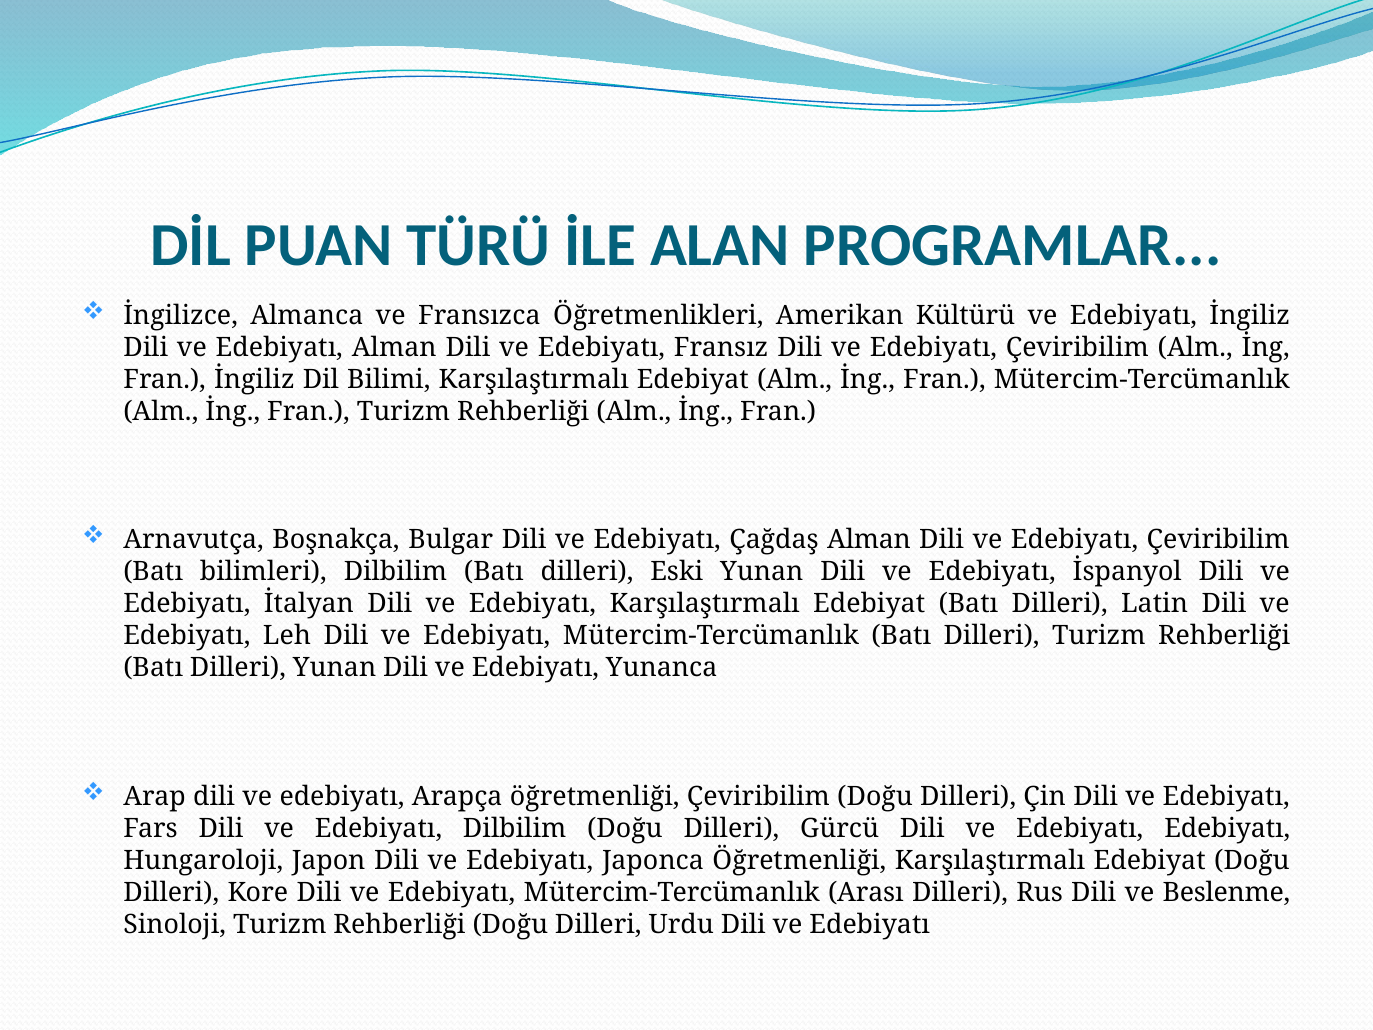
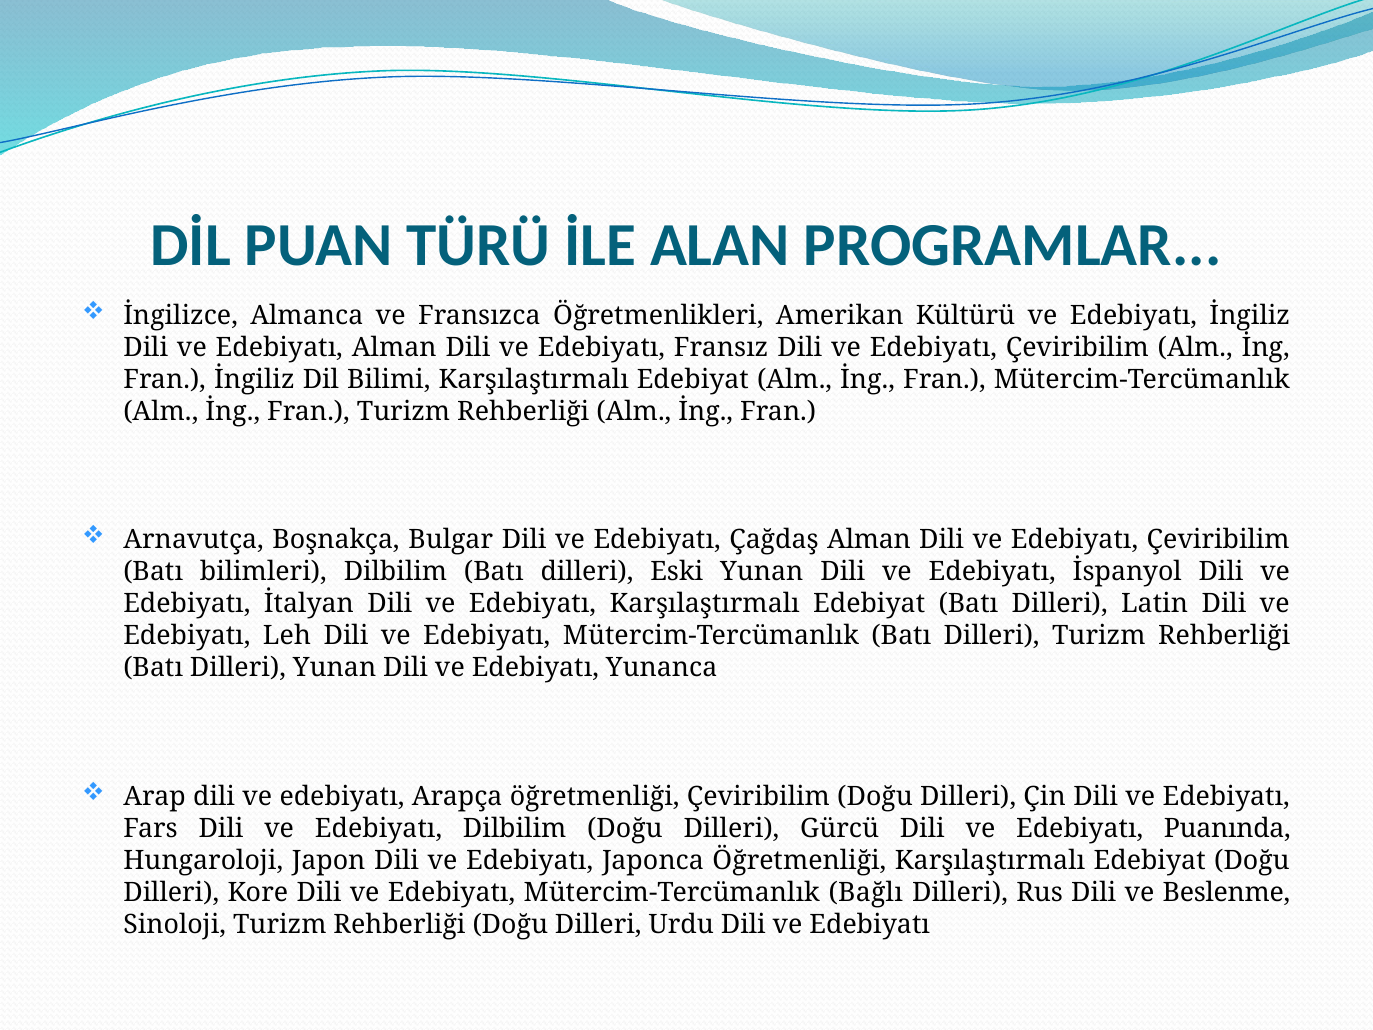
Edebiyatı Edebiyatı: Edebiyatı -> Puanında (1227, 828)
Arası: Arası -> Bağlı (866, 892)
